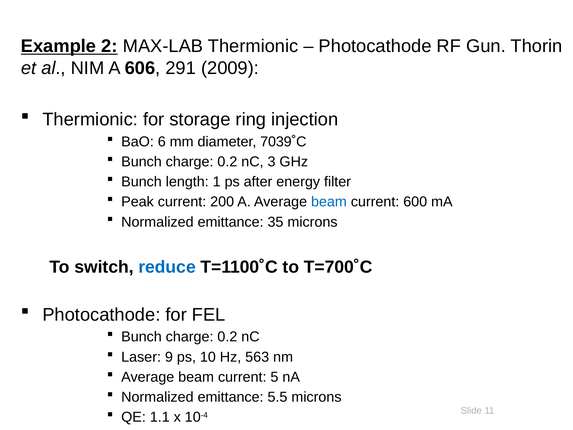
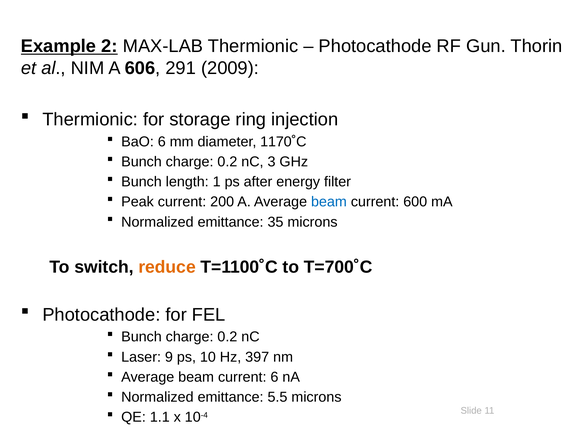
7039˚C: 7039˚C -> 1170˚C (283, 142)
reduce colour: blue -> orange (167, 267)
563: 563 -> 397 (257, 357)
current 5: 5 -> 6 (274, 377)
